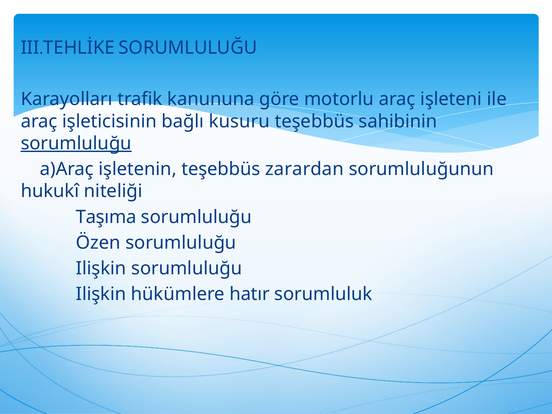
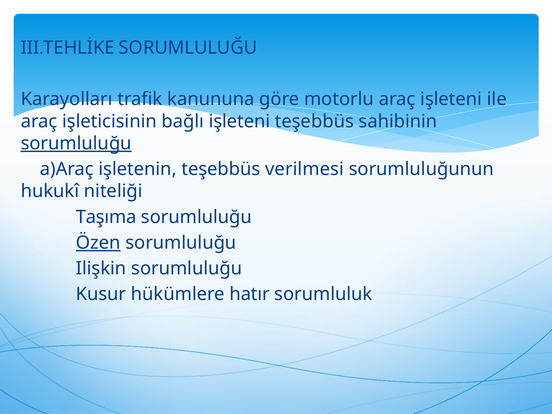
bağlı kusuru: kusuru -> işleteni (239, 121)
zarardan: zarardan -> verilmesi (305, 169)
Özen underline: none -> present (98, 243)
Ilişkin: Ilişkin -> Kusur (101, 294)
